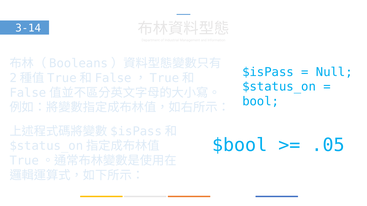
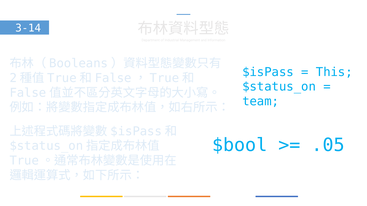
Null: Null -> This (334, 72)
bool: bool -> team (261, 102)
